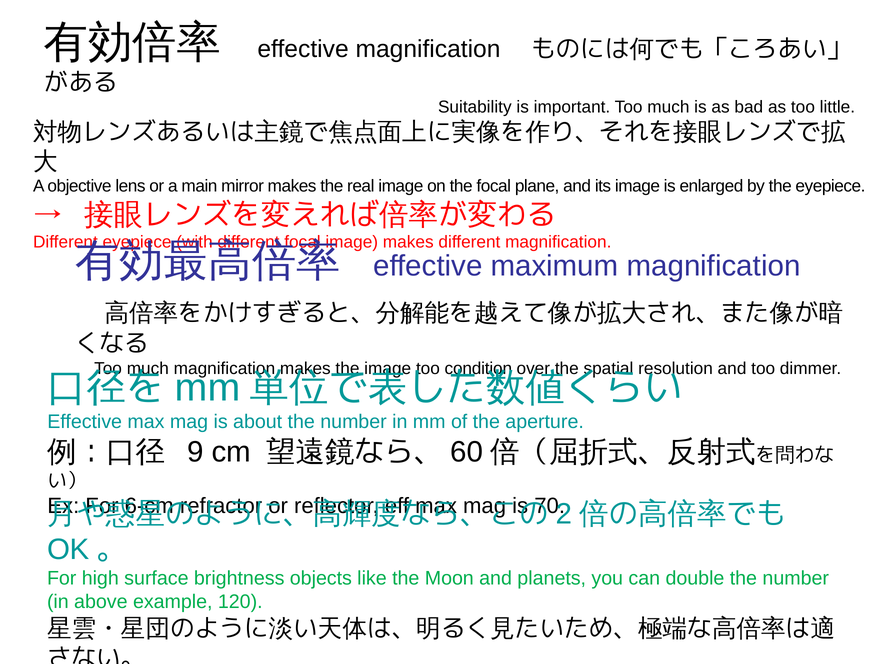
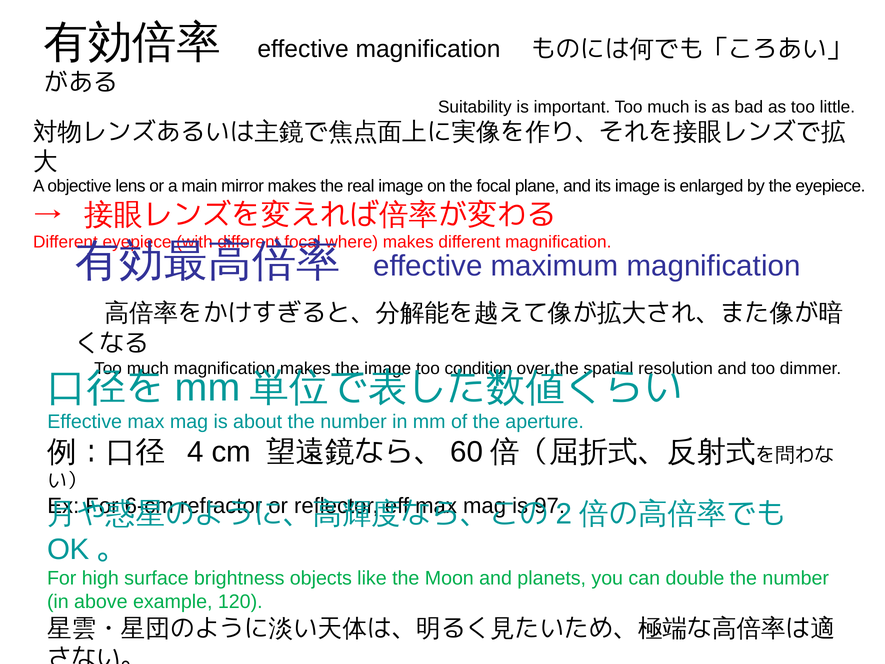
image: image -> where (352, 242)
9: 9 -> 4 (195, 452)
70: 70 -> 97 (550, 506)
